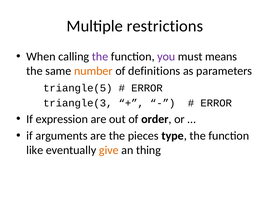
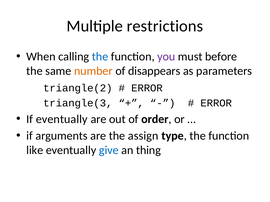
the colour: purple -> blue (100, 57)
means: means -> before (221, 57)
definitions: definitions -> disappears (154, 71)
triangle(5: triangle(5 -> triangle(2 (78, 88)
If expression: expression -> eventually (62, 119)
pieces: pieces -> assign (143, 136)
give colour: orange -> blue (109, 151)
